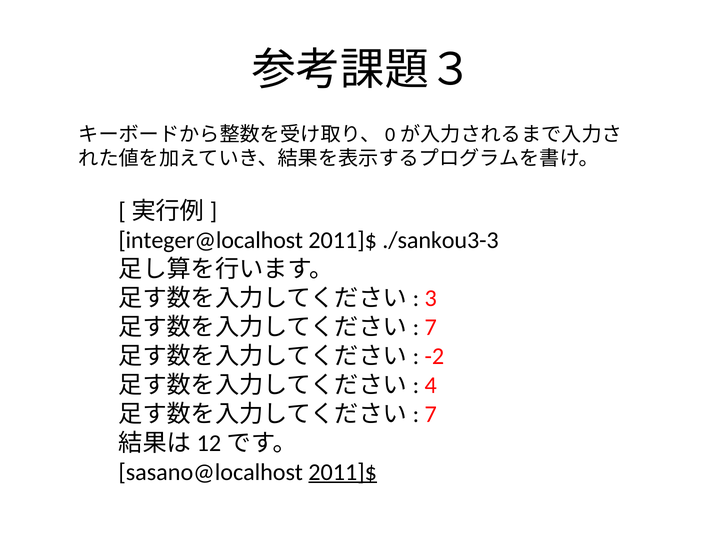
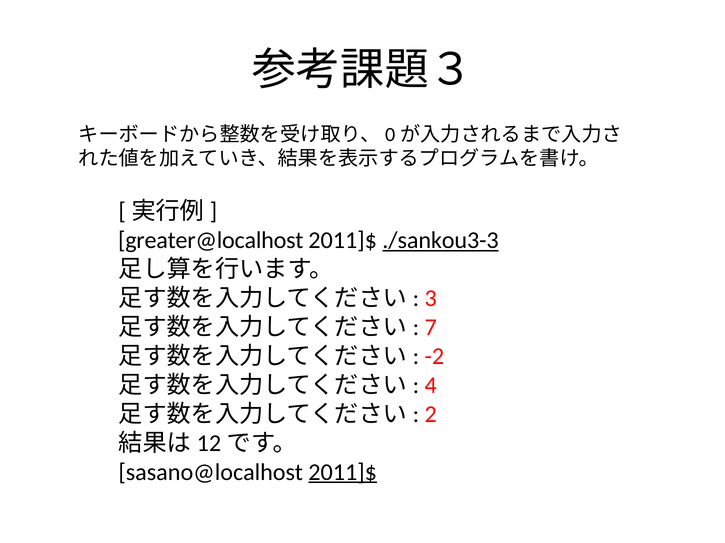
integer@localhost: integer@localhost -> greater@localhost (211, 241)
./sankou3-3 underline: none -> present (441, 241)
7: 7 -> 2 (431, 415)
